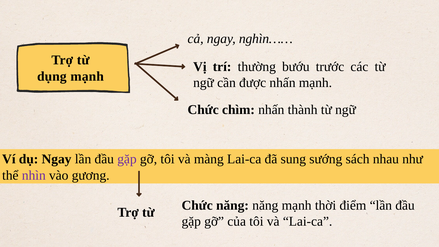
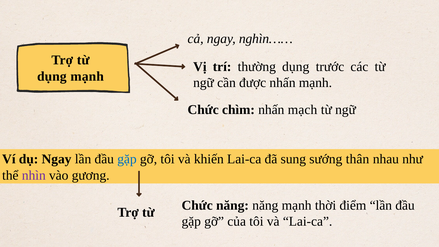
thường bướu: bướu -> dụng (296, 67)
thành: thành -> mạch (303, 110)
gặp colour: purple -> blue (127, 159)
màng: màng -> khiến (209, 159)
sách: sách -> thân (358, 159)
